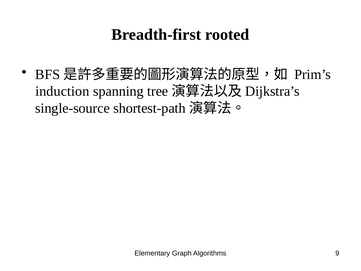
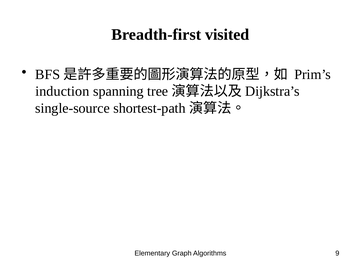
rooted: rooted -> visited (227, 35)
